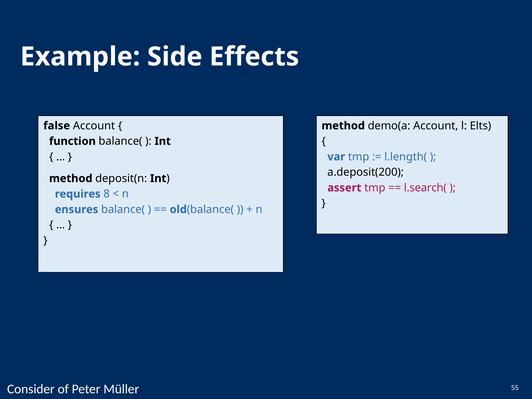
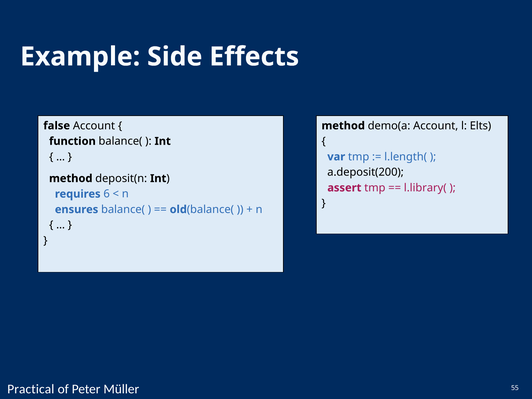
l.search(: l.search( -> l.library( (425, 188)
8: 8 -> 6 (107, 194)
Consider: Consider -> Practical (31, 389)
